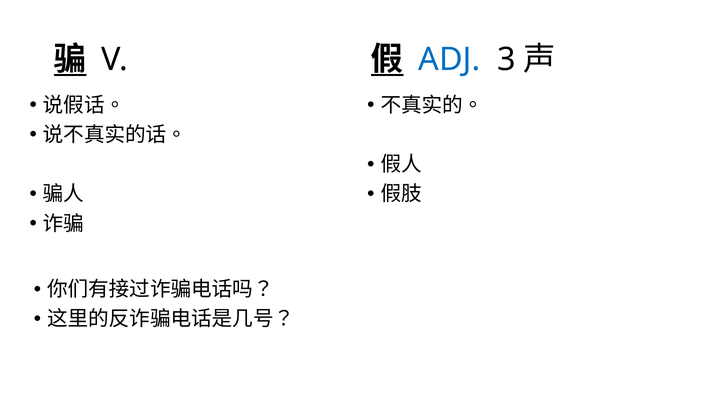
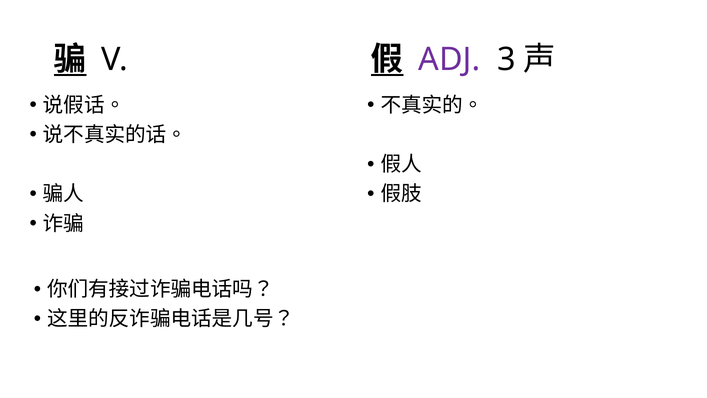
ADJ colour: blue -> purple (449, 59)
